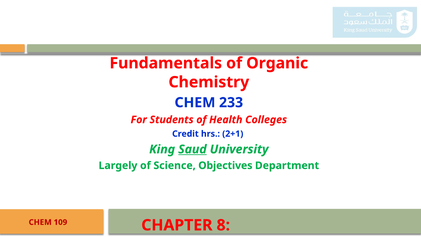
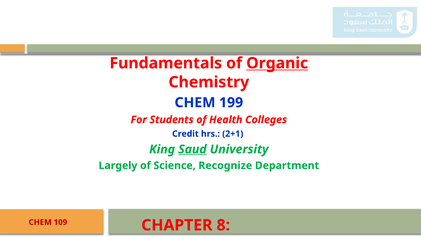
Organic underline: none -> present (277, 63)
233: 233 -> 199 (231, 102)
Objectives: Objectives -> Recognize (225, 165)
